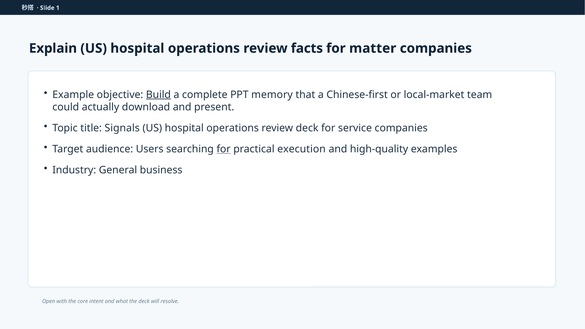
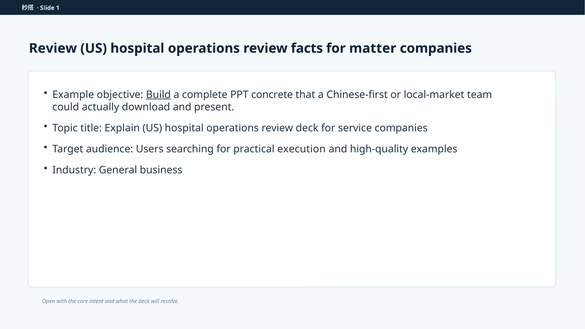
Explain: Explain -> Review (53, 48)
memory: memory -> concrete (272, 95)
Signals: Signals -> Explain (122, 128)
for underline: present -> none (224, 149)
